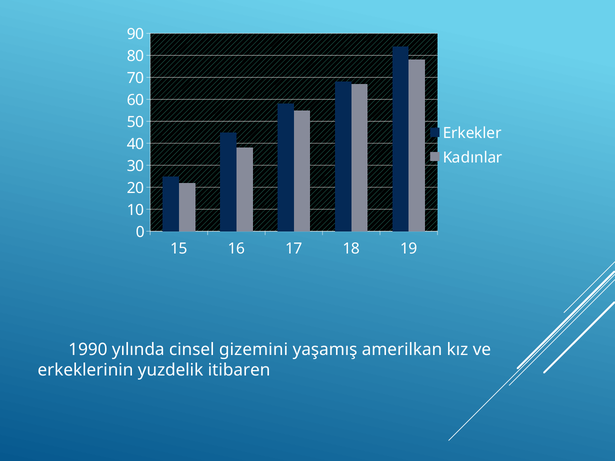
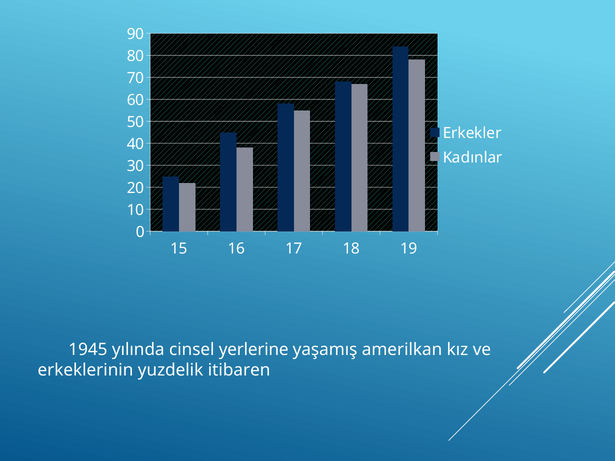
1990: 1990 -> 1945 (88, 350)
gizemini: gizemini -> yerlerine (254, 350)
